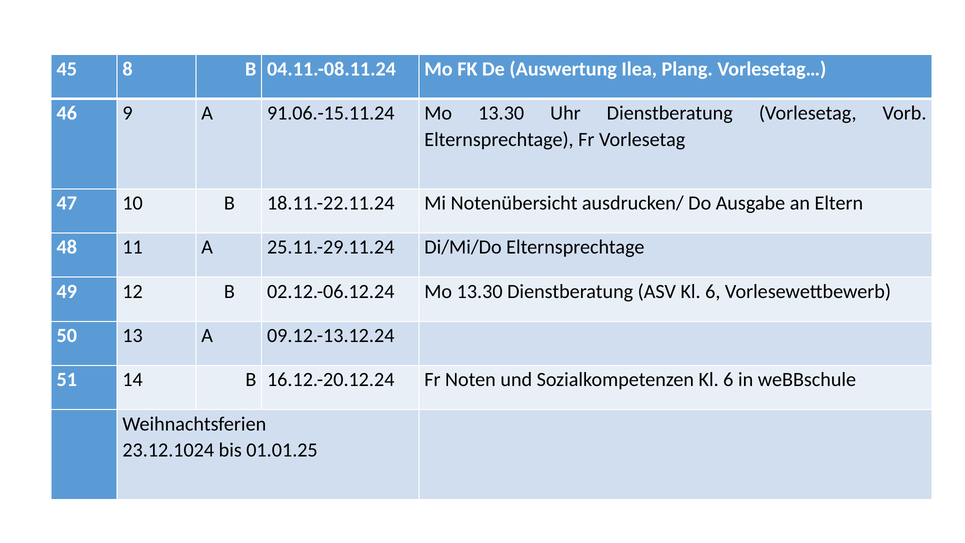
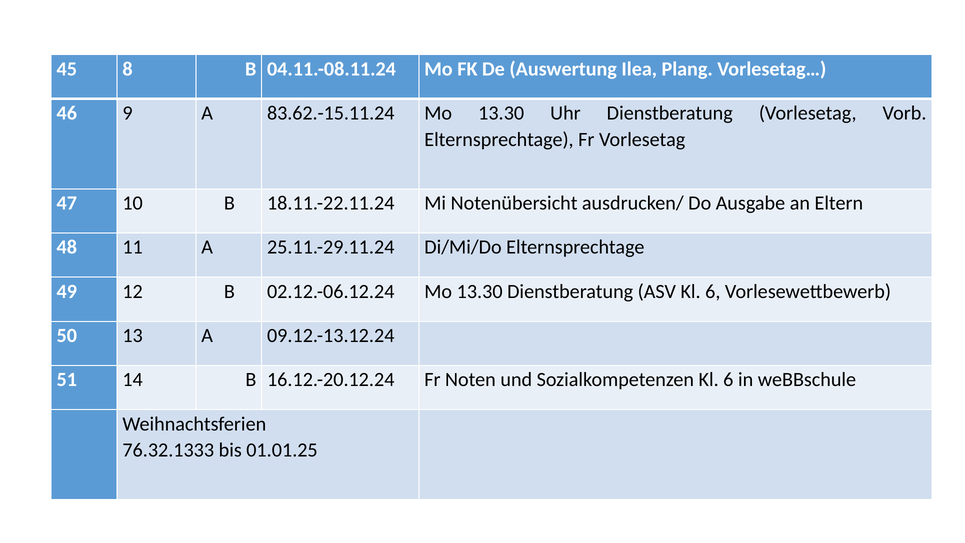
91.06.-15.11.24: 91.06.-15.11.24 -> 83.62.-15.11.24 (331, 113)
23.12.1024: 23.12.1024 -> 76.32.1333 (168, 450)
